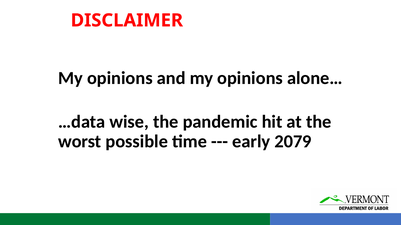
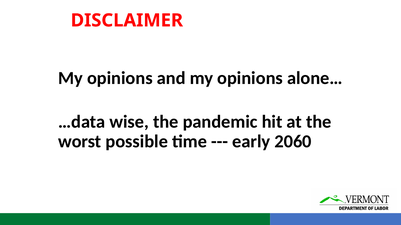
2079: 2079 -> 2060 (293, 142)
